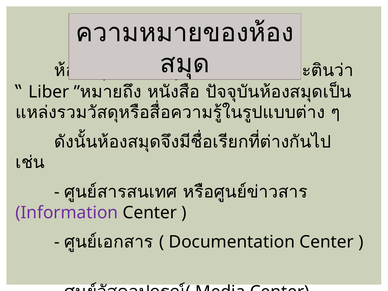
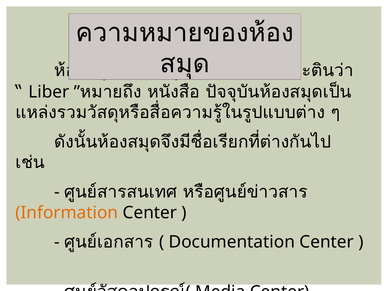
Information colour: purple -> orange (67, 213)
